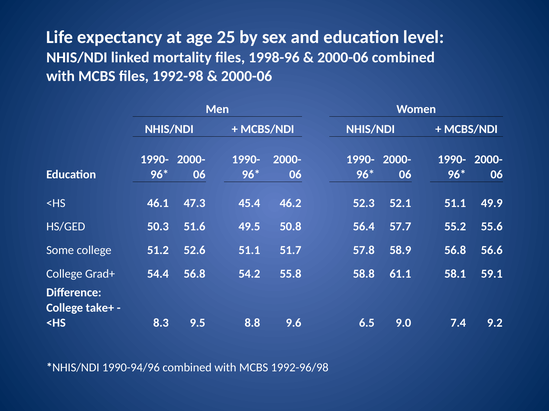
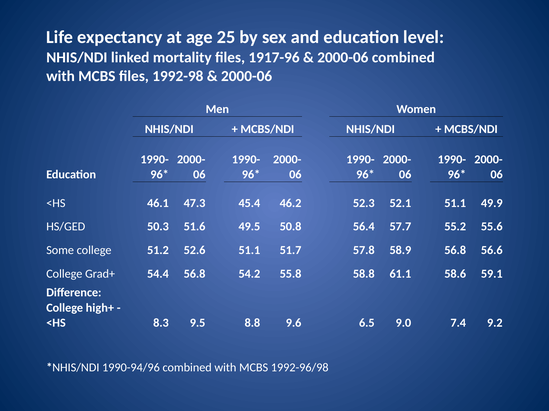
1998-96: 1998-96 -> 1917-96 (274, 58)
58.1: 58.1 -> 58.6 (455, 274)
take+: take+ -> high+ (100, 308)
